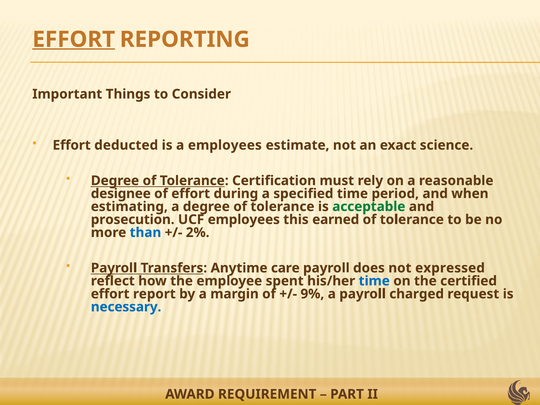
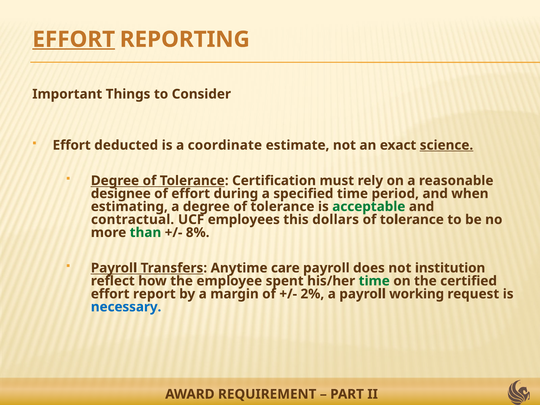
a employees: employees -> coordinate (225, 145)
science underline: none -> present (446, 145)
prosecution: prosecution -> contractual (133, 220)
earned: earned -> dollars (336, 220)
than colour: blue -> green (145, 233)
2%: 2% -> 8% (198, 233)
expressed: expressed -> institution (450, 268)
time colour: blue -> green (374, 281)
9%: 9% -> 2% (312, 294)
charged: charged -> working (417, 294)
